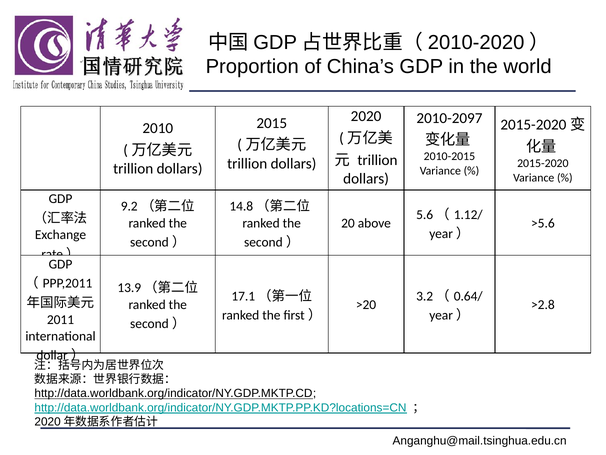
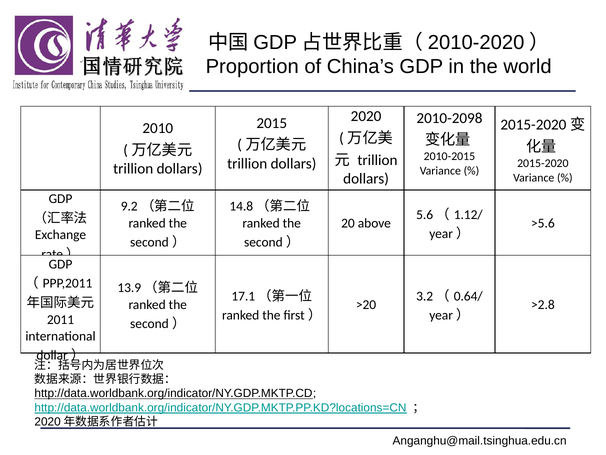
2010-2097: 2010-2097 -> 2010-2098 (449, 118)
